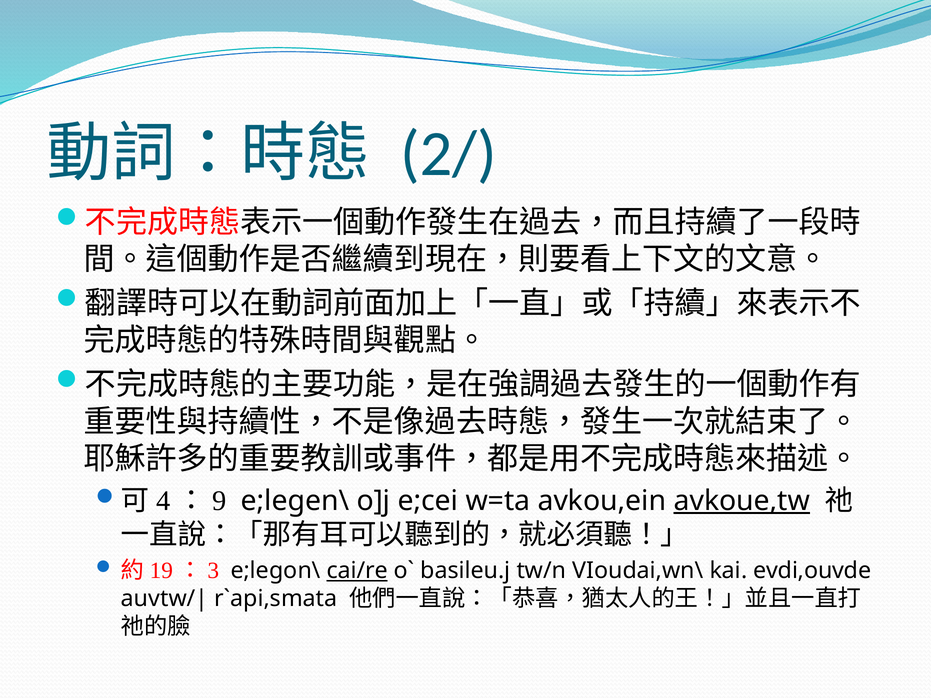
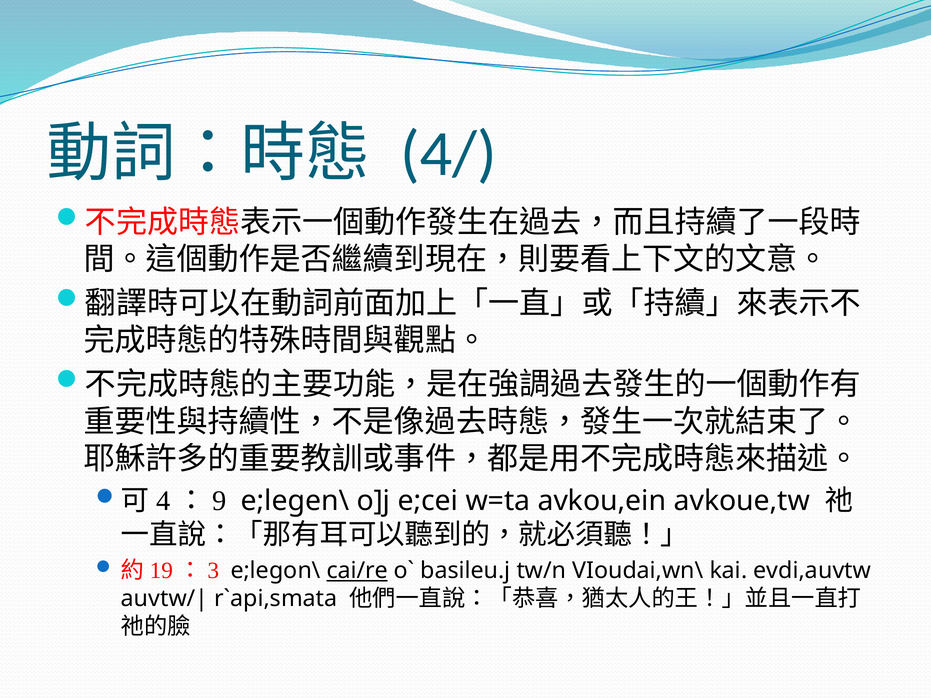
2/: 2/ -> 4/ (448, 154)
avkoue,tw underline: present -> none (742, 501)
evdi,ouvde: evdi,ouvde -> evdi,auvtw (812, 571)
